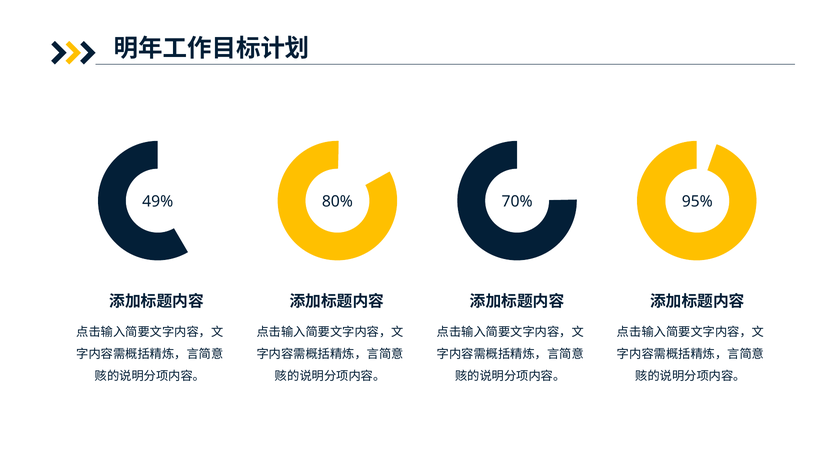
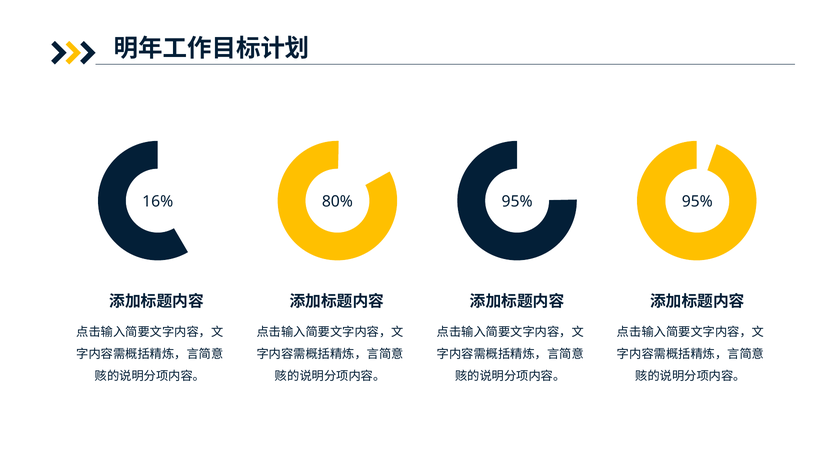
49%: 49% -> 16% (158, 202)
80% 70%: 70% -> 95% (517, 202)
